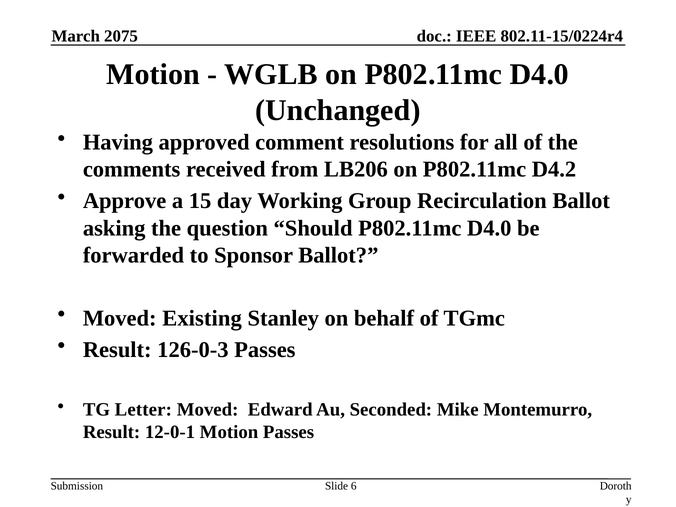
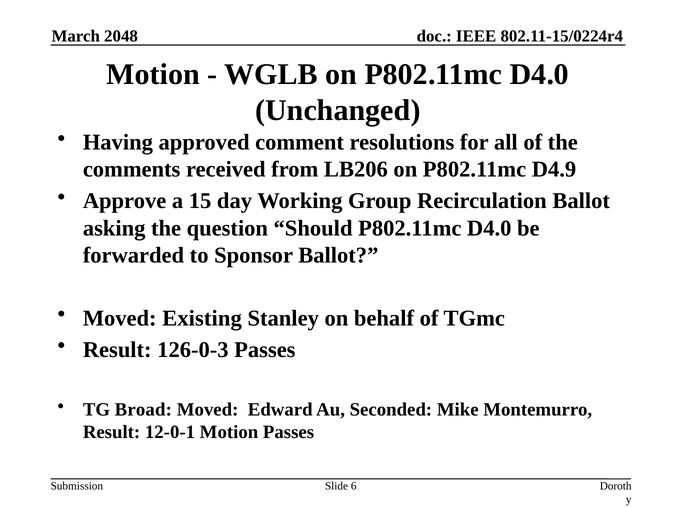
2075: 2075 -> 2048 (121, 36)
D4.2: D4.2 -> D4.9 (554, 169)
Letter: Letter -> Broad (143, 410)
